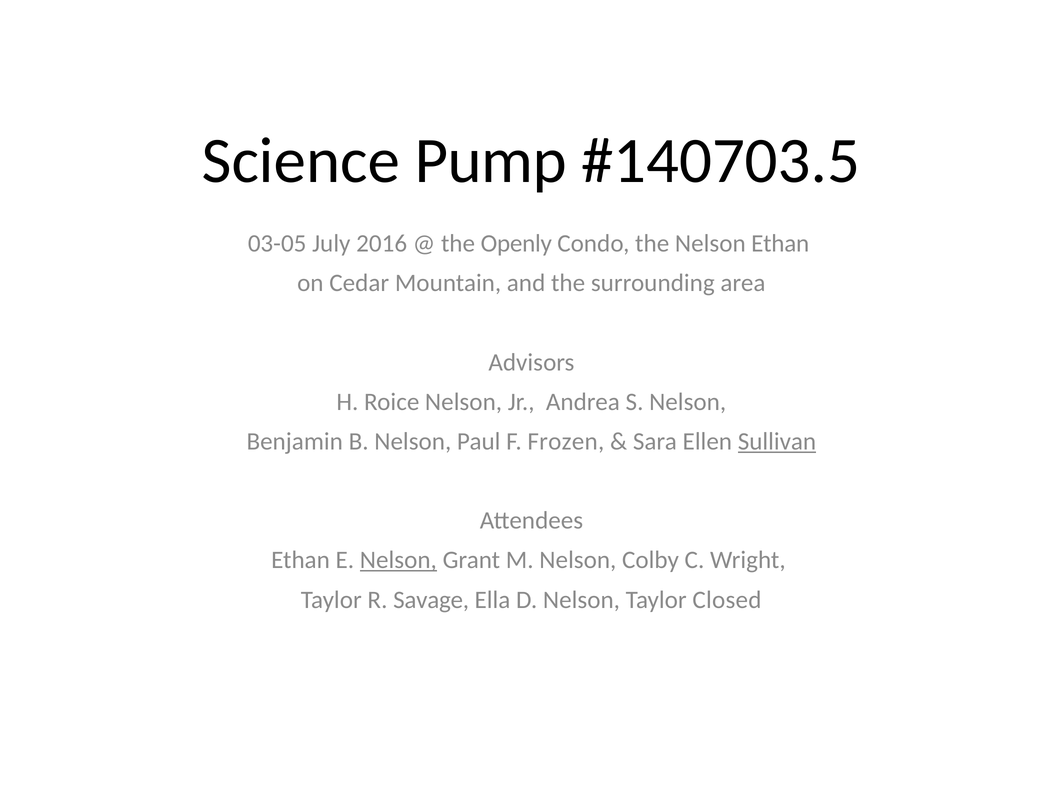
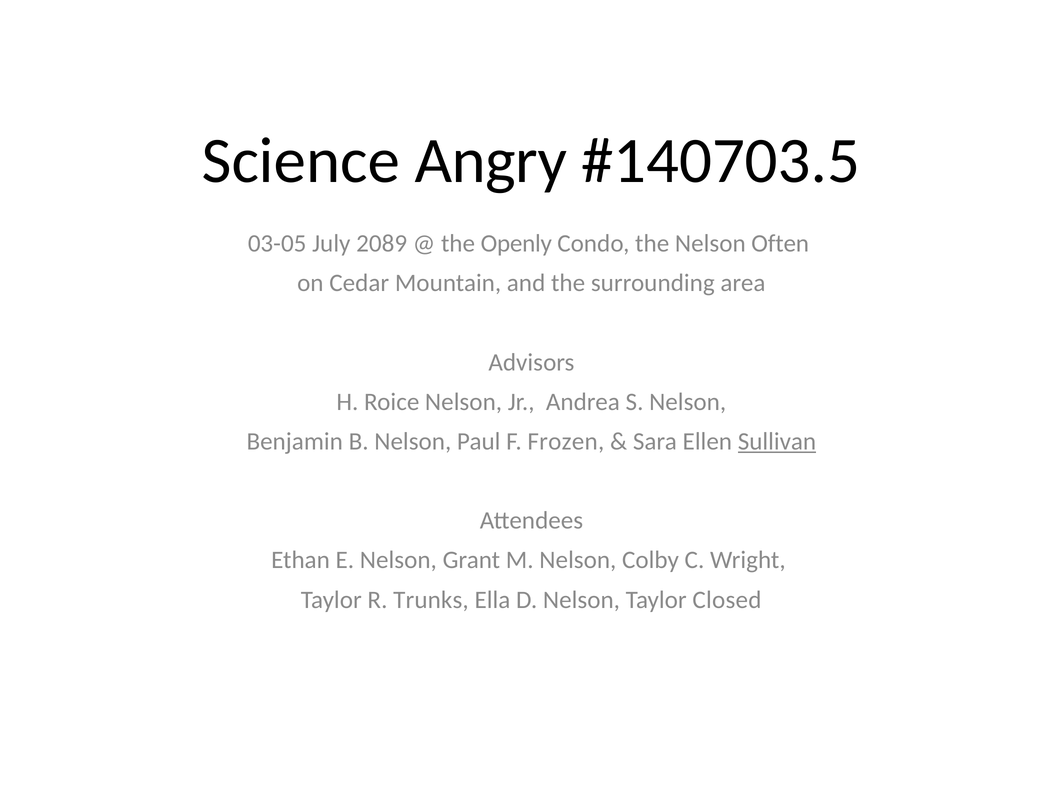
Pump: Pump -> Angry (491, 161)
2016: 2016 -> 2089 (382, 244)
Nelson Ethan: Ethan -> Often (780, 244)
Nelson underline: present -> none (398, 560)
Savage: Savage -> Trunks (431, 600)
